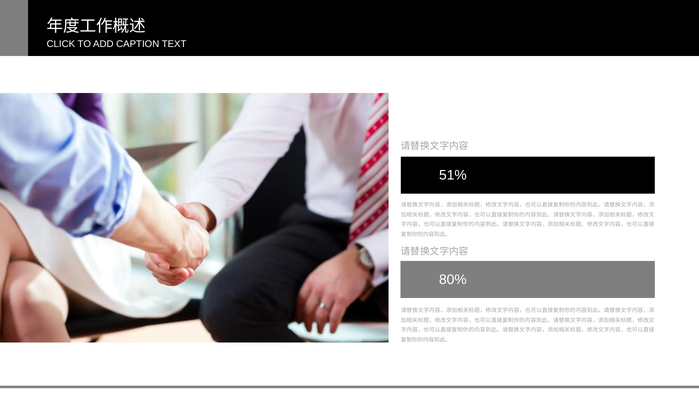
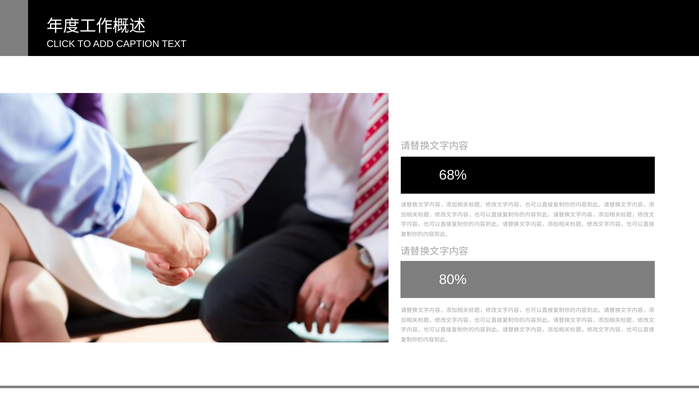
51%: 51% -> 68% (453, 175)
